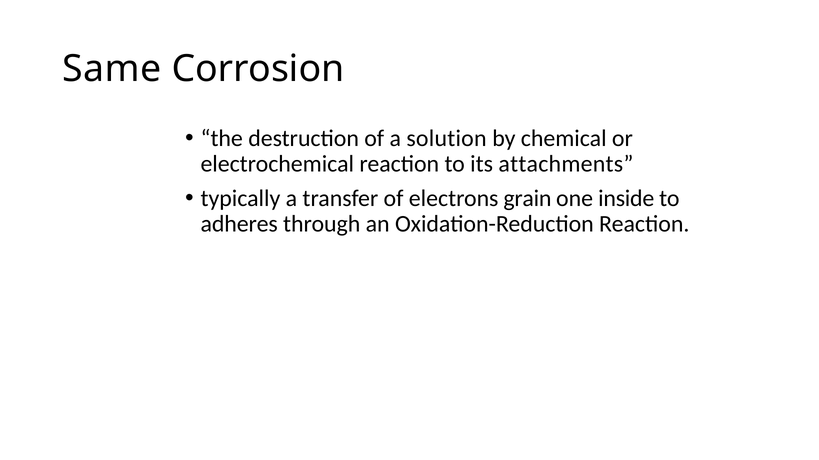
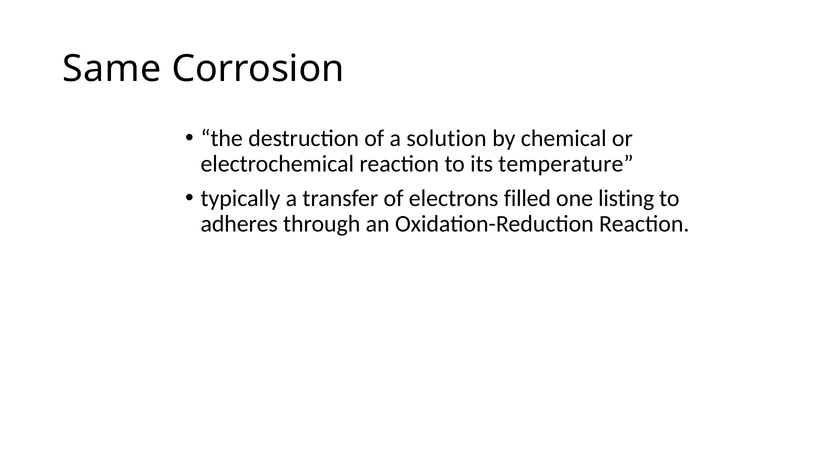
attachments: attachments -> temperature (566, 164)
grain: grain -> filled (527, 199)
inside: inside -> listing (626, 199)
